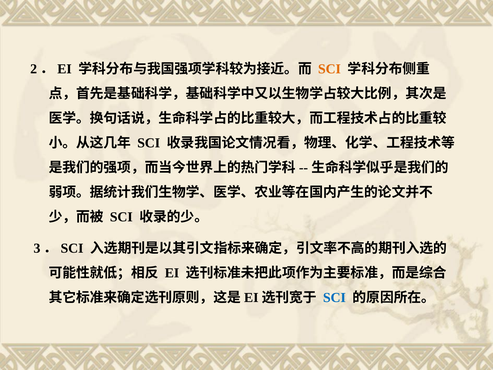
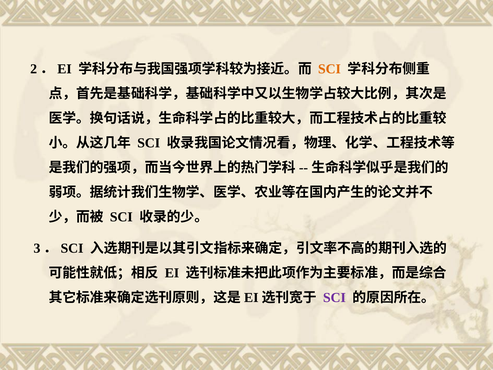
SCI colour: blue -> purple (334, 298)
